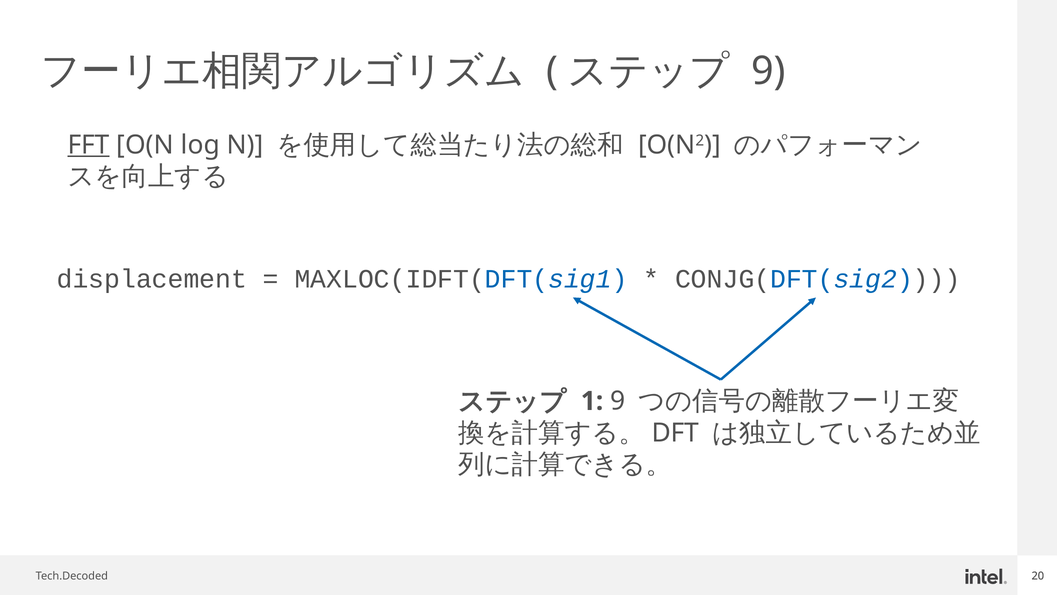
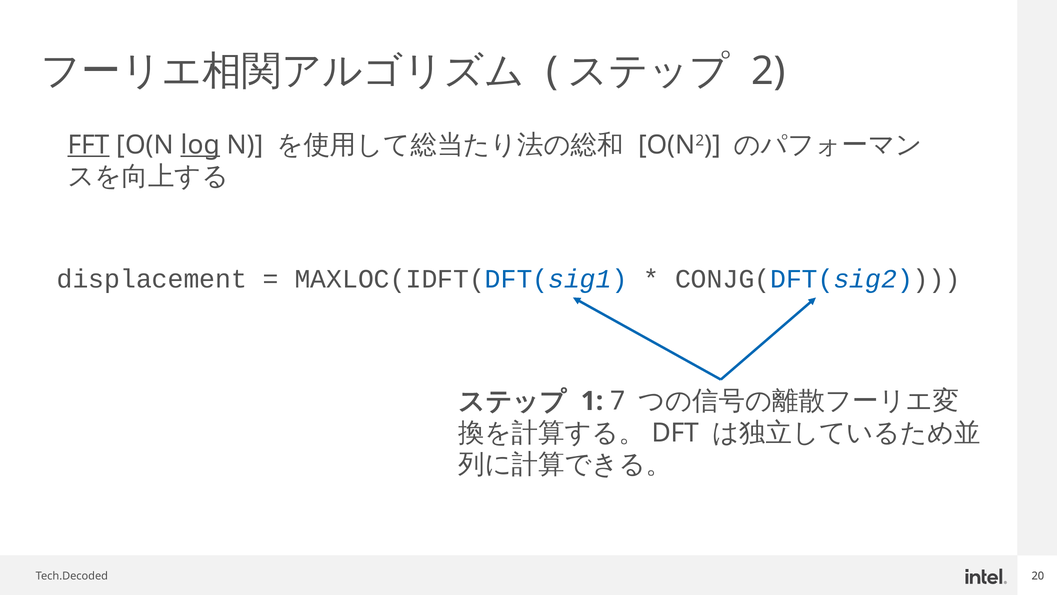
9: 9 -> 2 (769, 71)
log underline: none -> present (200, 145)
1 9: 9 -> 7 (618, 401)
